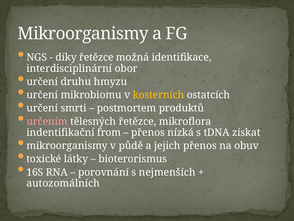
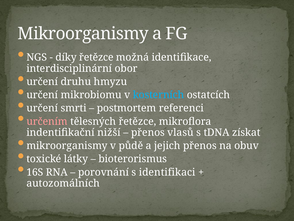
kosterních colour: yellow -> light blue (159, 95)
produktů: produktů -> referenci (181, 108)
from: from -> nižší (109, 132)
nízká: nízká -> vlasů (180, 132)
nejmenších: nejmenších -> identifikaci (167, 172)
